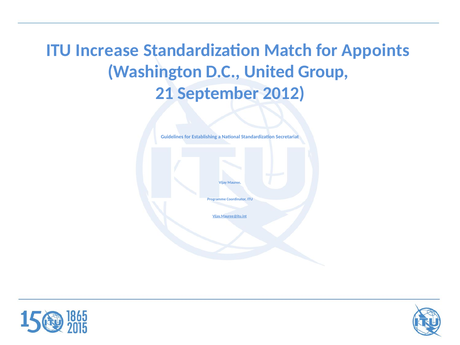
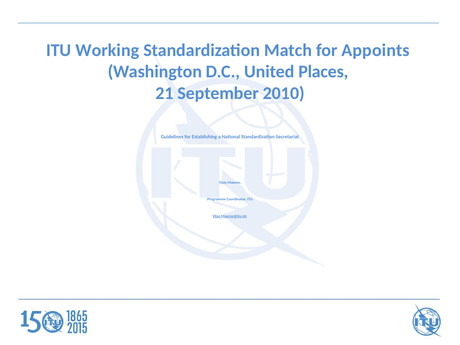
Increase: Increase -> Working (107, 50)
Group: Group -> Places (323, 72)
2012: 2012 -> 2010 (284, 93)
